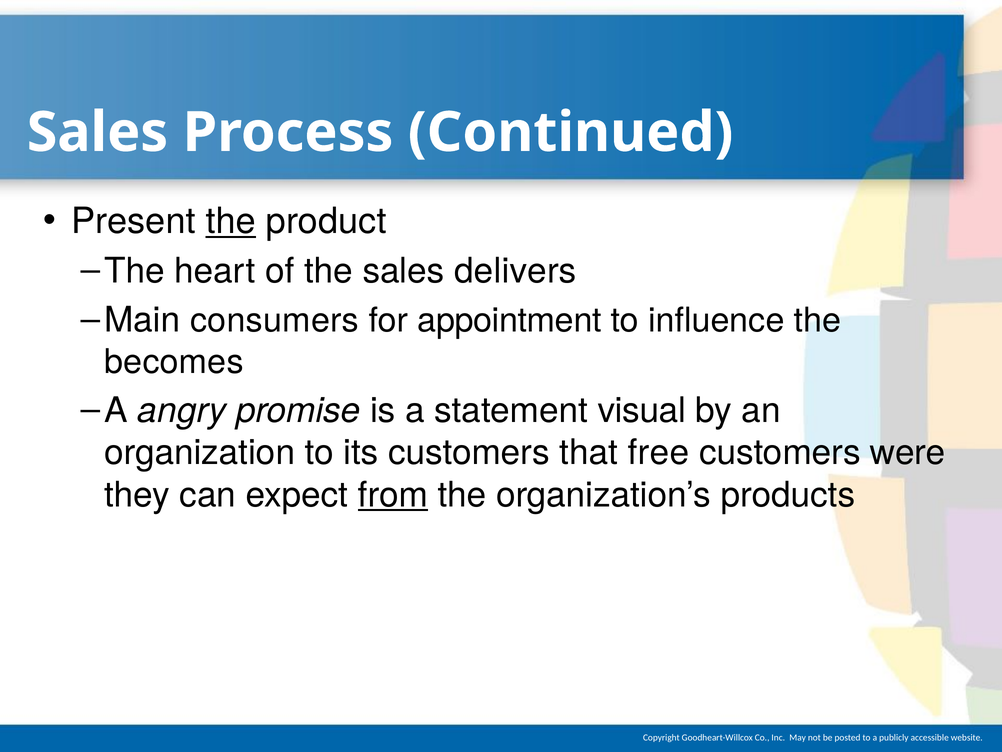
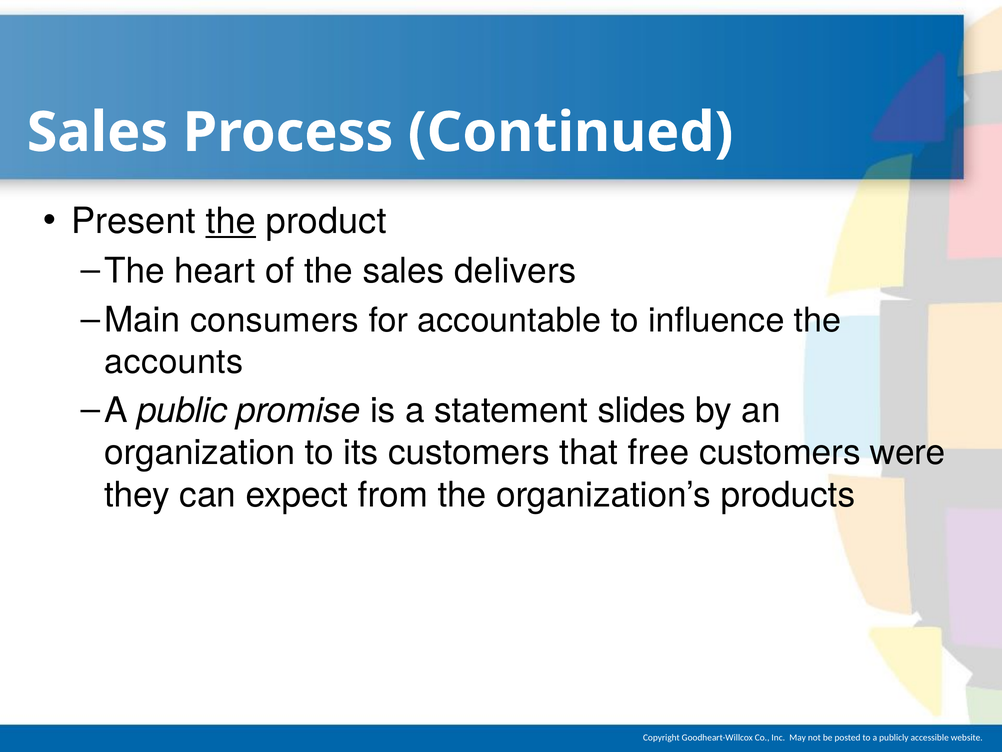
appointment: appointment -> accountable (509, 320)
becomes: becomes -> accounts (174, 362)
angry: angry -> public (182, 410)
visual: visual -> slides (642, 410)
from underline: present -> none (393, 495)
